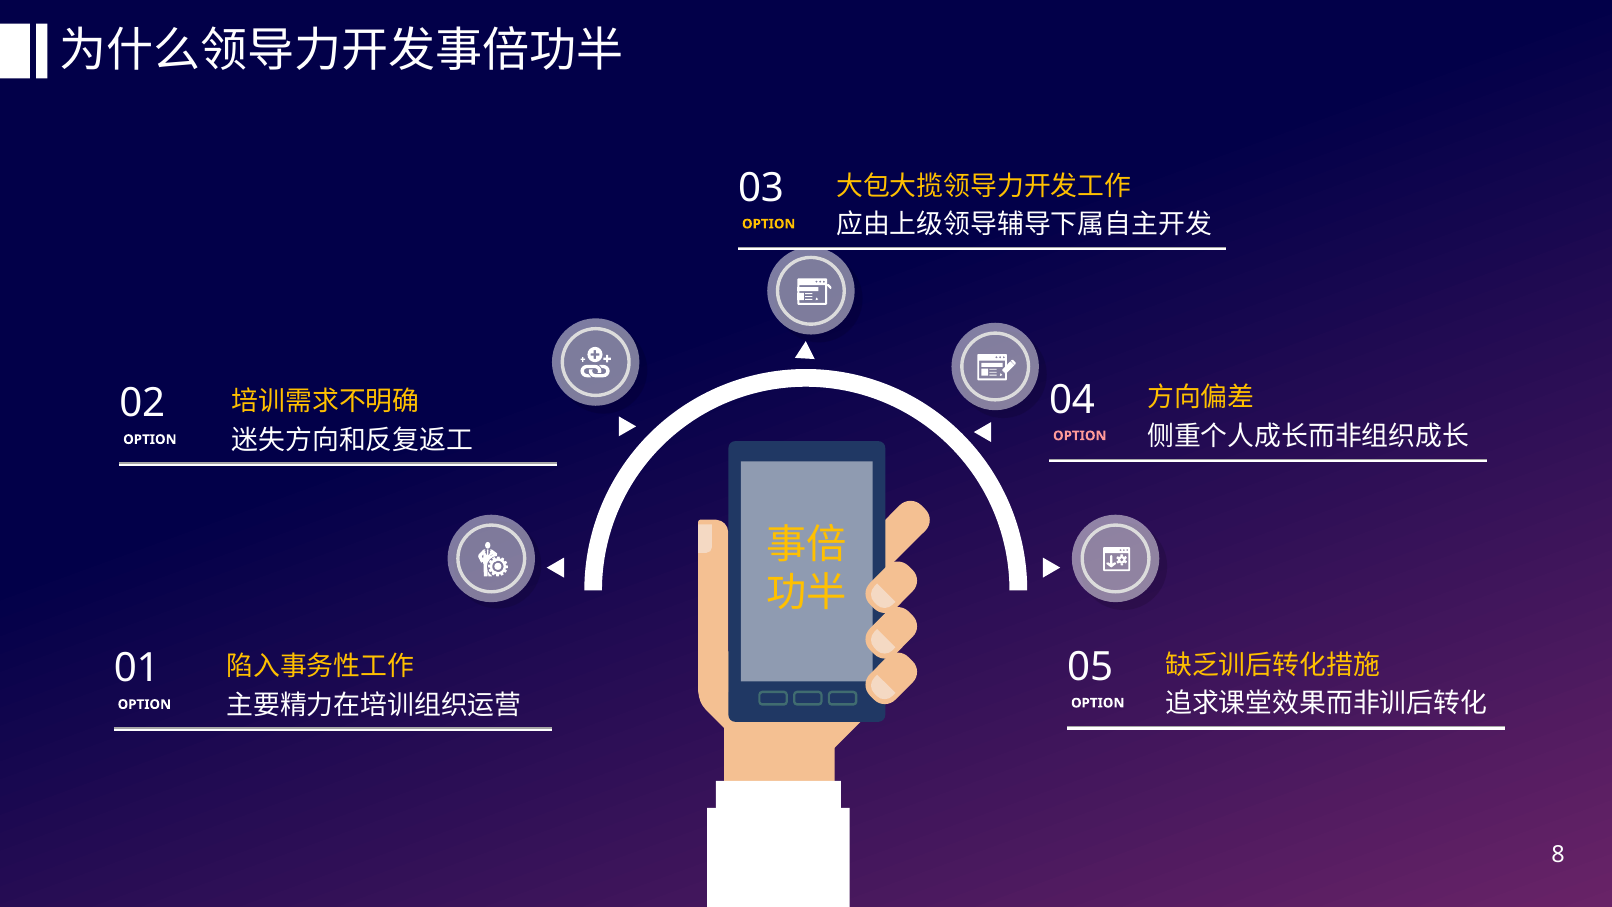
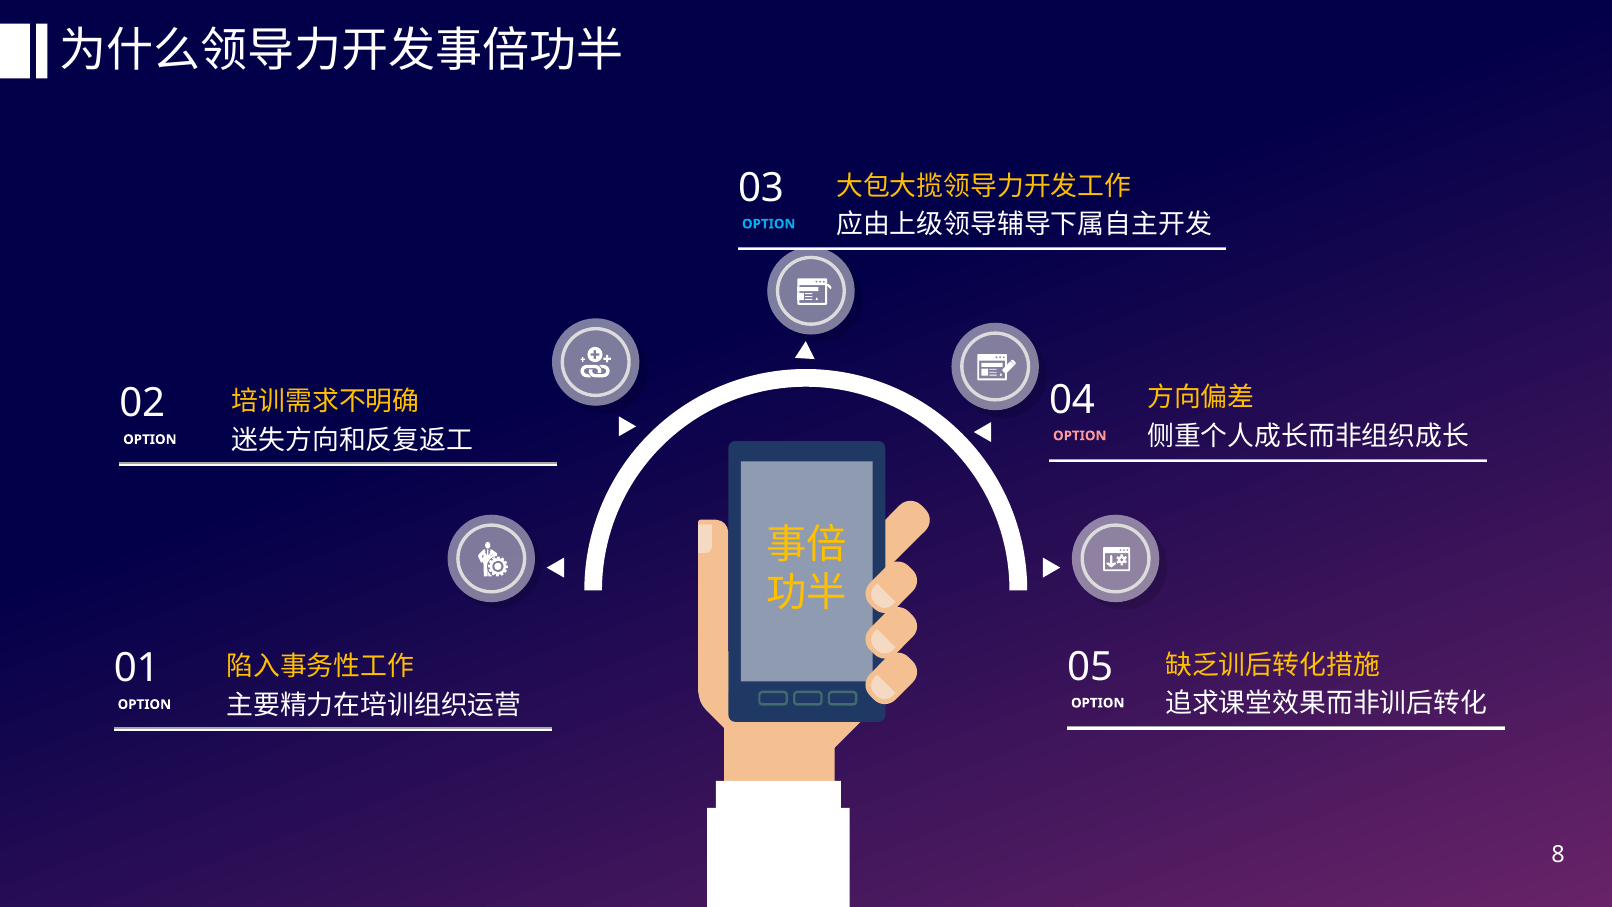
OPTION colour: yellow -> light blue (769, 224)
